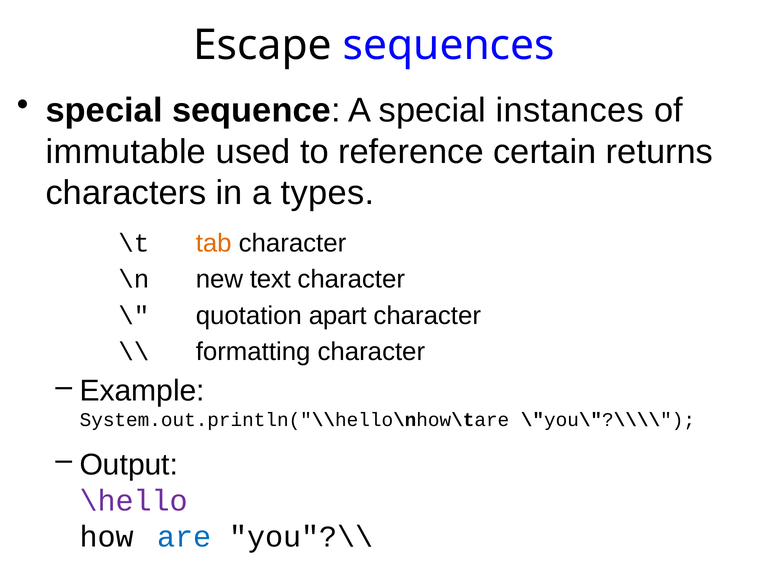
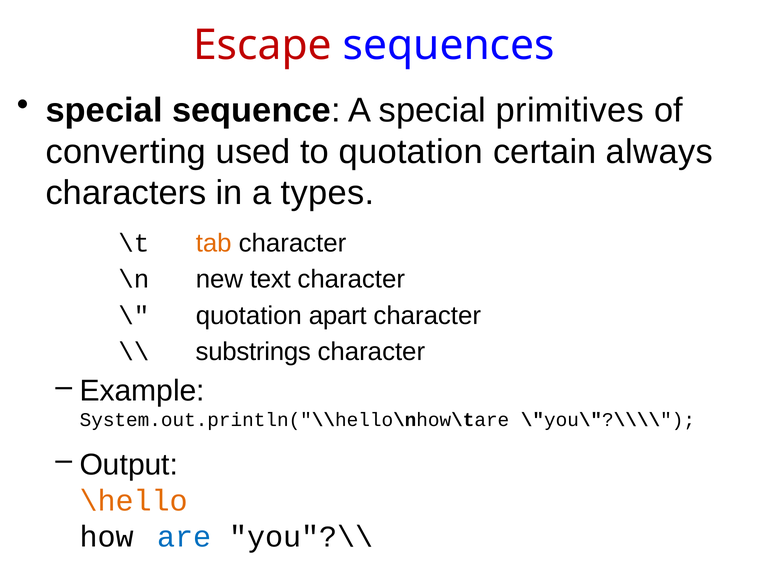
Escape colour: black -> red (263, 45)
instances: instances -> primitives (570, 111)
immutable: immutable -> converting (126, 152)
to reference: reference -> quotation (411, 152)
returns: returns -> always (659, 152)
formatting: formatting -> substrings (253, 352)
\hello colour: purple -> orange (134, 501)
